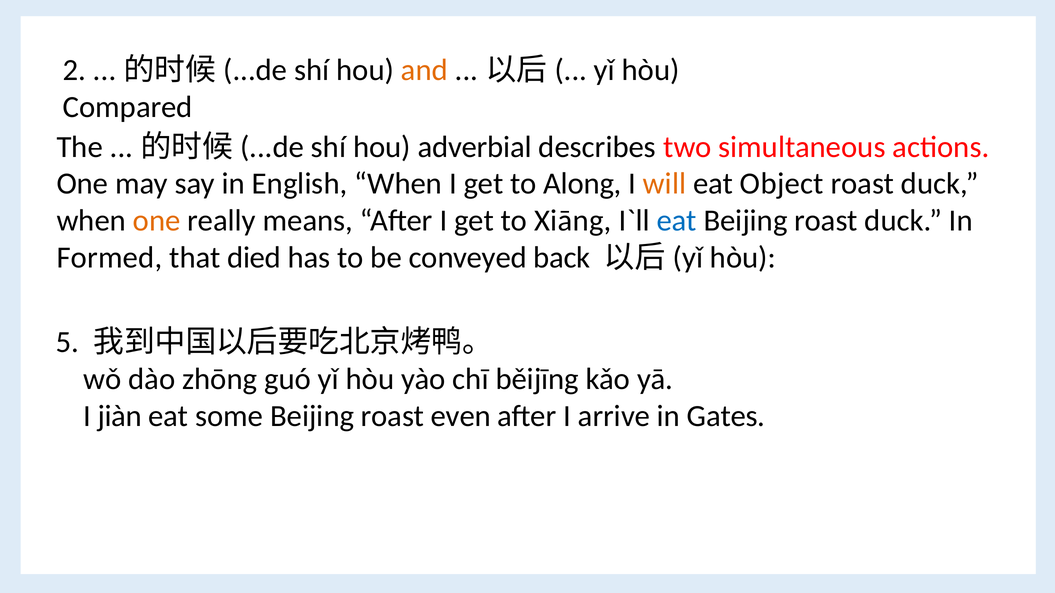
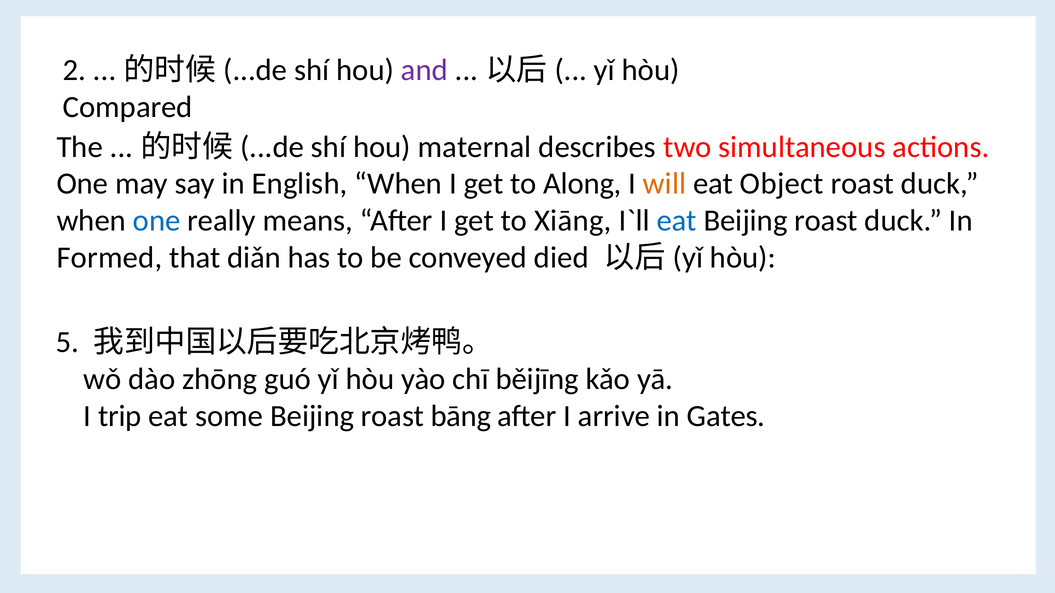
and colour: orange -> purple (424, 70)
adverbial: adverbial -> maternal (475, 147)
one colour: orange -> blue (157, 221)
died: died -> diǎn (254, 258)
back: back -> died (561, 258)
jiàn: jiàn -> trip (120, 416)
even: even -> bāng (461, 416)
